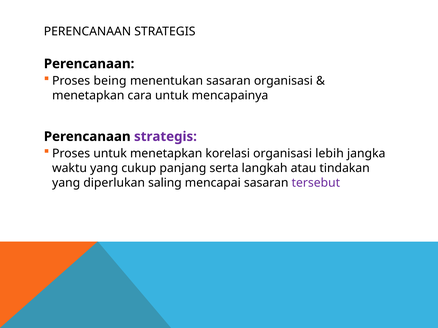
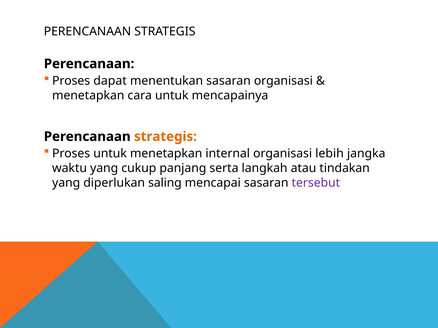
being: being -> dapat (110, 81)
strategis colour: purple -> orange (165, 137)
korelasi: korelasi -> internal (228, 154)
